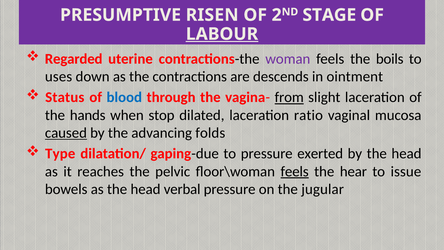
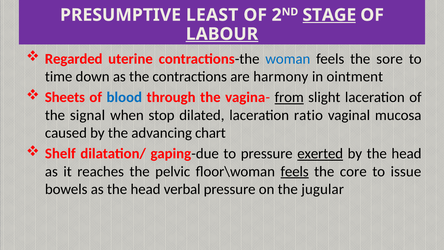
RISEN: RISEN -> LEAST (212, 15)
STAGE underline: none -> present (329, 15)
woman colour: purple -> blue (288, 59)
boils: boils -> sore (390, 59)
uses: uses -> time (59, 77)
descends: descends -> harmony (281, 77)
Status: Status -> Sheets (65, 97)
hands: hands -> signal (88, 115)
caused underline: present -> none (66, 133)
folds: folds -> chart (210, 133)
Type: Type -> Shelf (60, 154)
exerted underline: none -> present (320, 154)
hear: hear -> core (353, 171)
